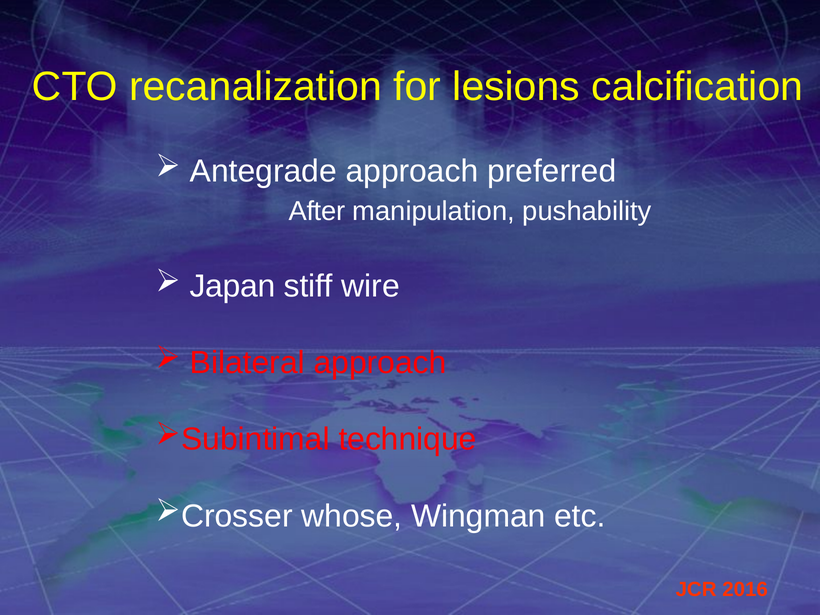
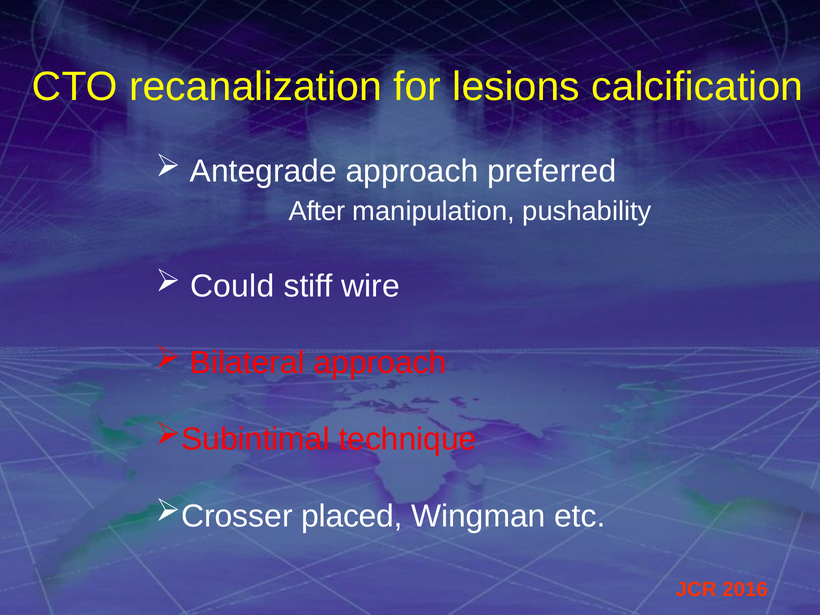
Japan: Japan -> Could (232, 286)
whose: whose -> placed (352, 516)
